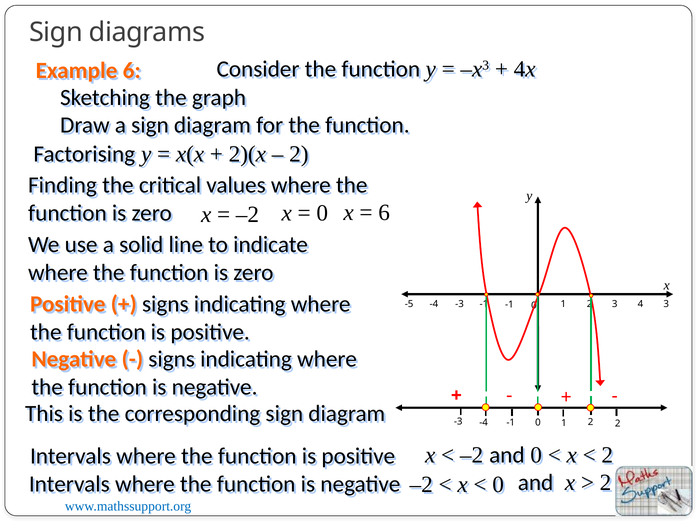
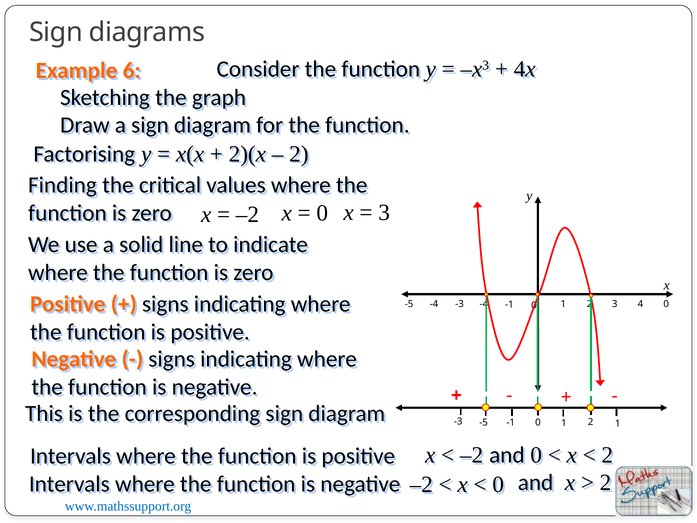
6: 6 -> 3 (384, 212)
-3 -1: -1 -> -4 (484, 304)
4 3: 3 -> 0 (666, 304)
-3 -4: -4 -> -5 (484, 423)
2 2: 2 -> 1 (618, 423)
